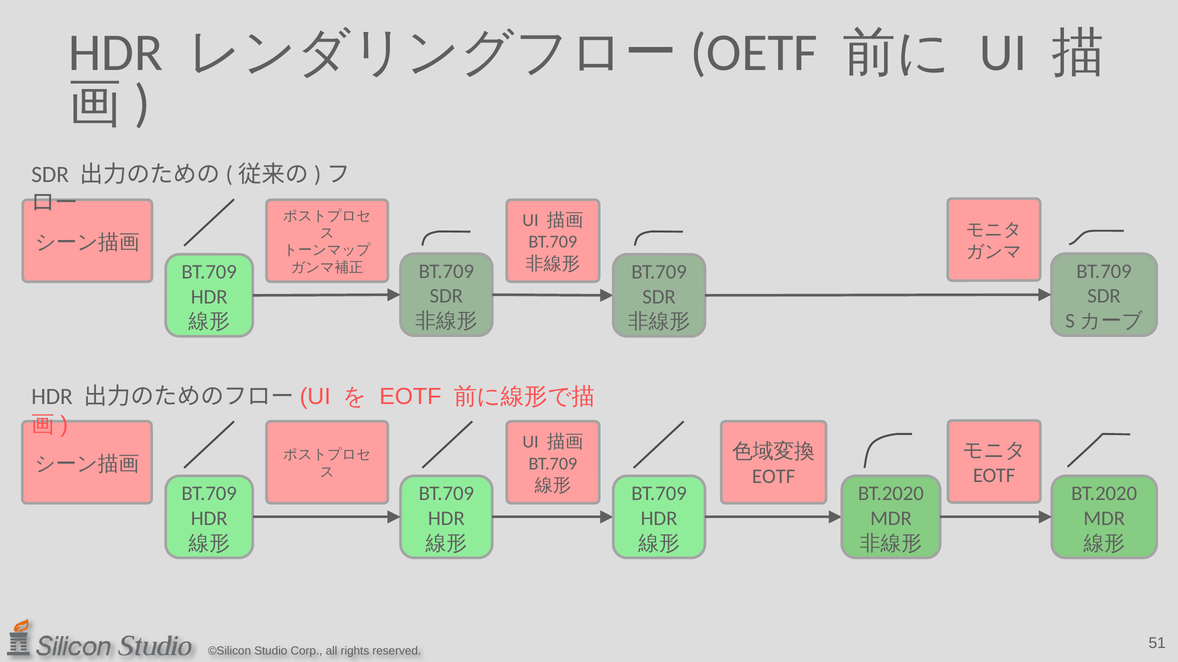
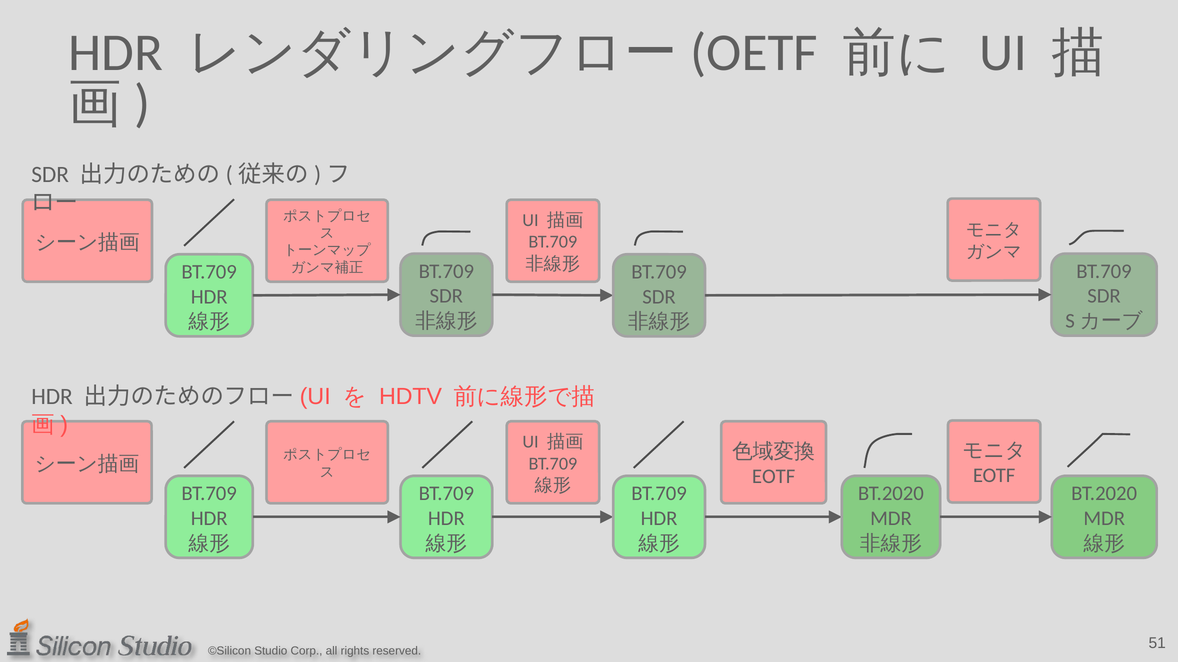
EOTF: EOTF -> HDTV (411, 397)
